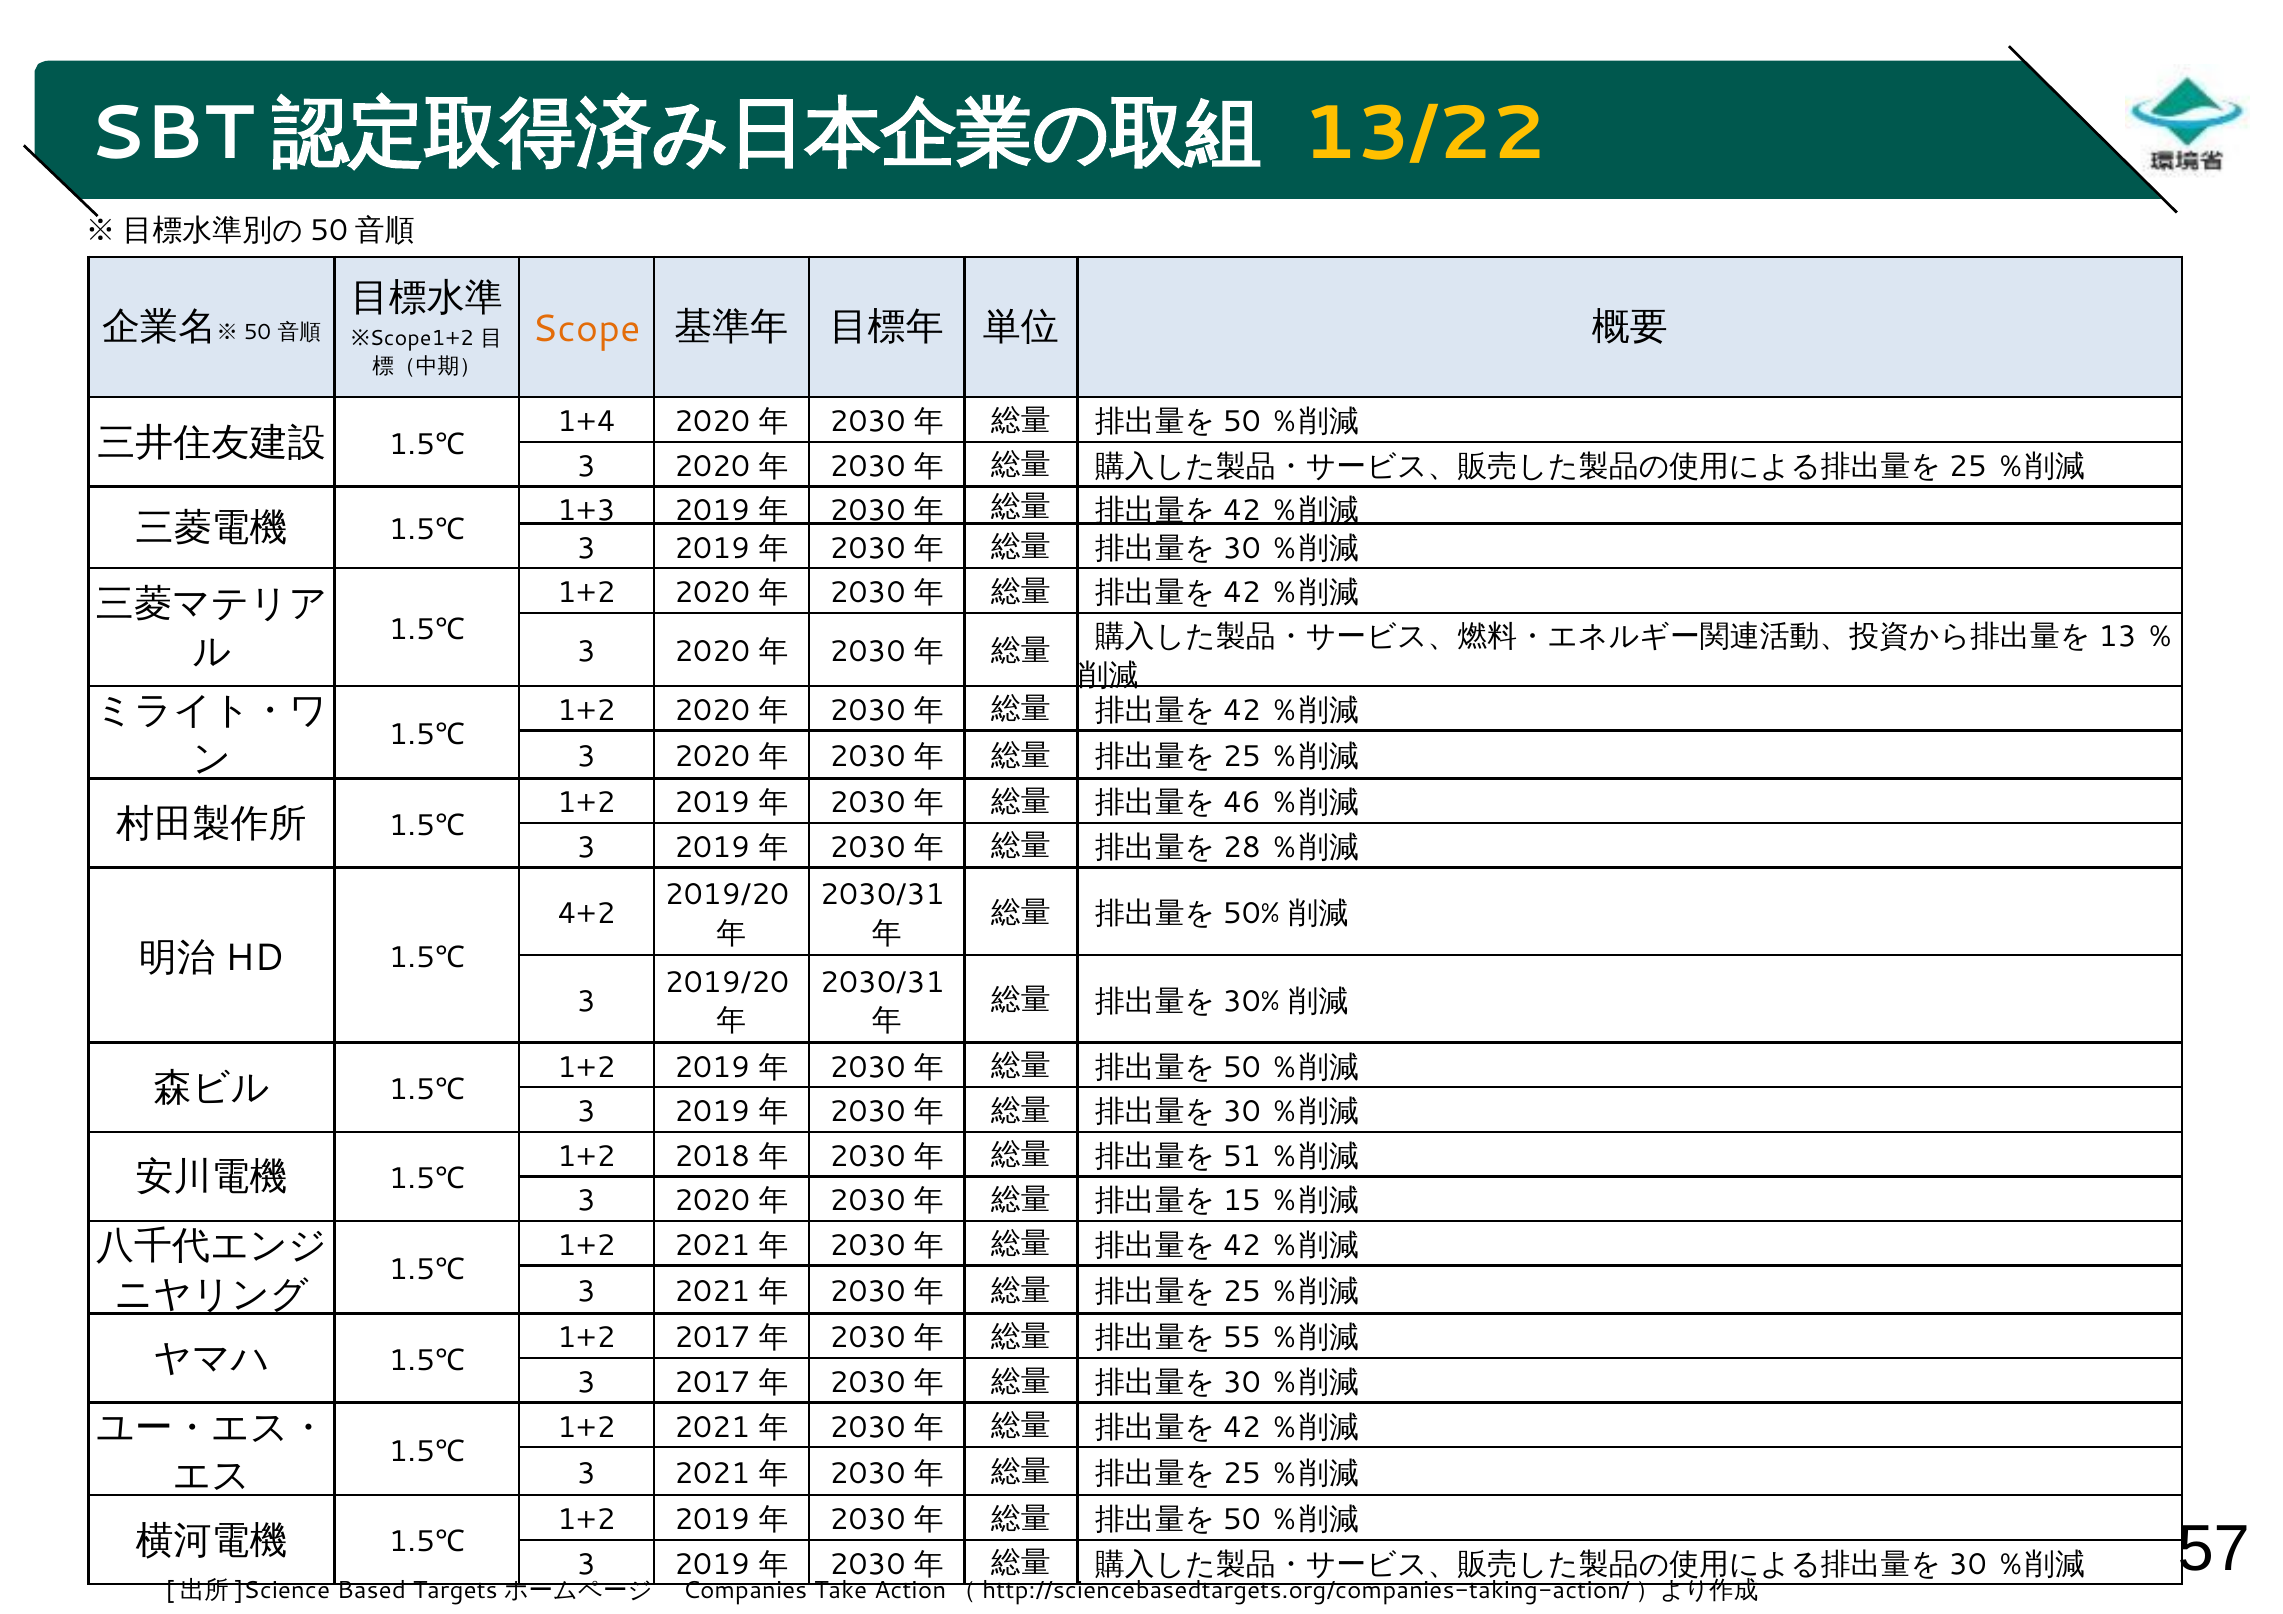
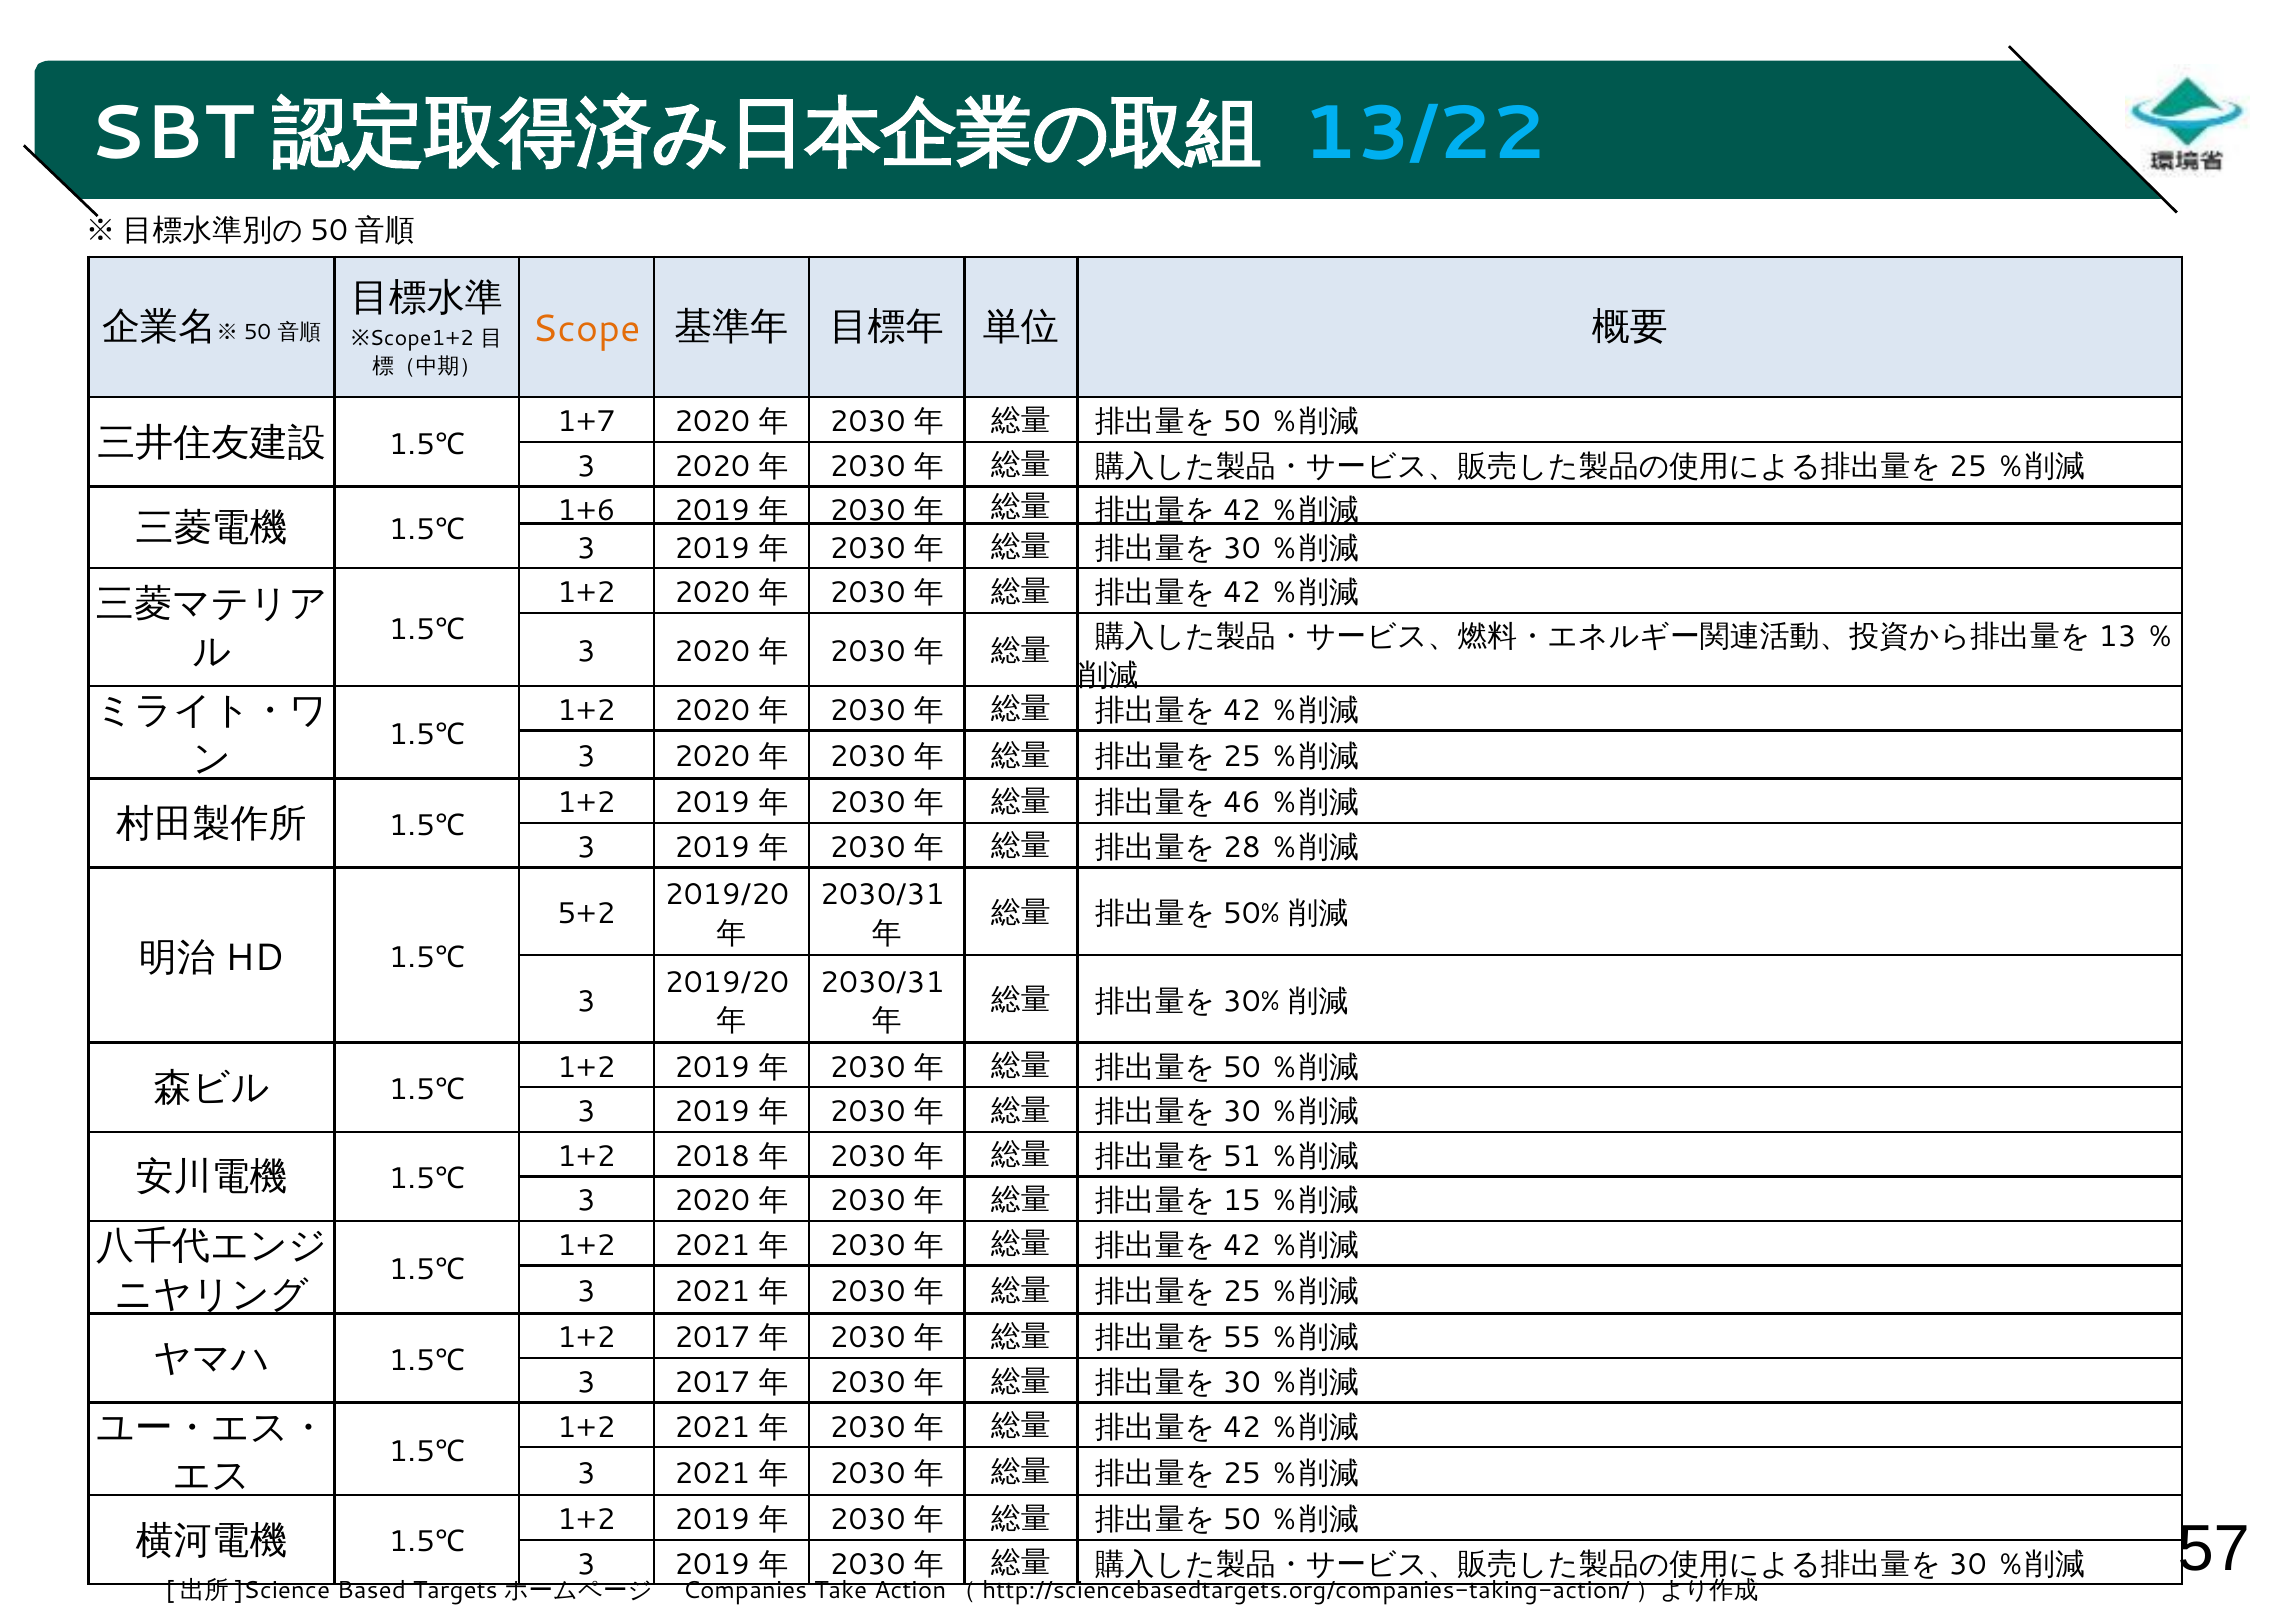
13/22 colour: yellow -> light blue (1424, 133)
1+4: 1+4 -> 1+7 (586, 422)
1+3: 1+3 -> 1+6 (586, 511)
4+2: 4+2 -> 5+2 (586, 914)
